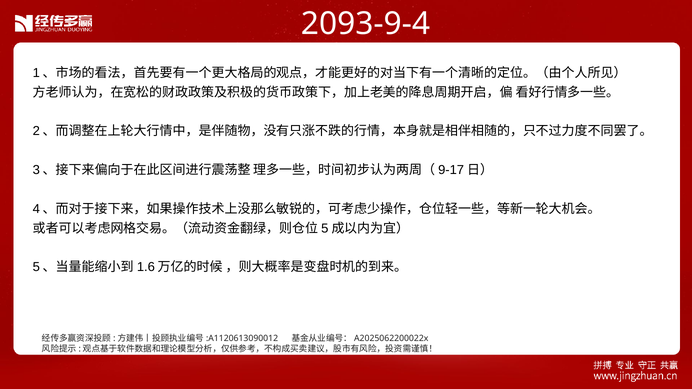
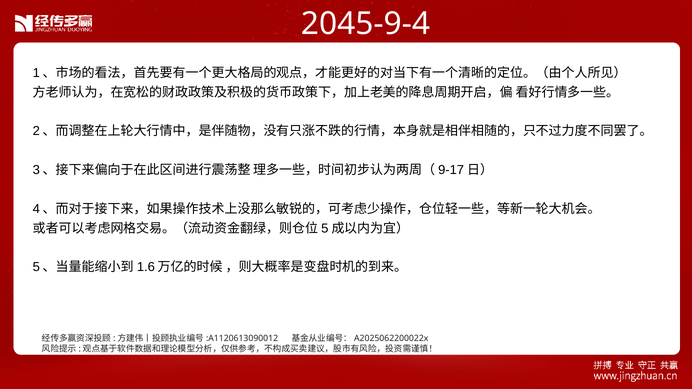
2093-9-4: 2093-9-4 -> 2045-9-4 (365, 24)
